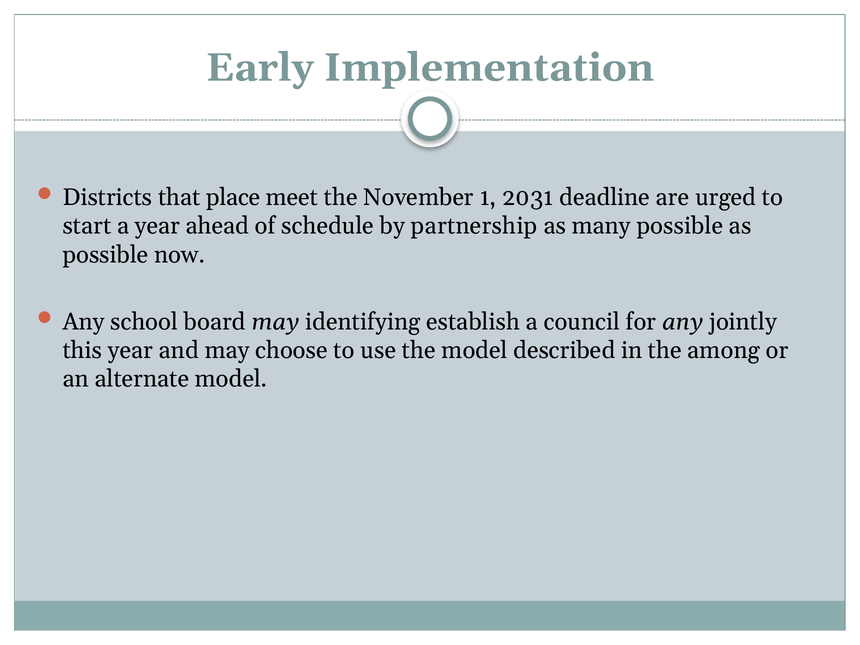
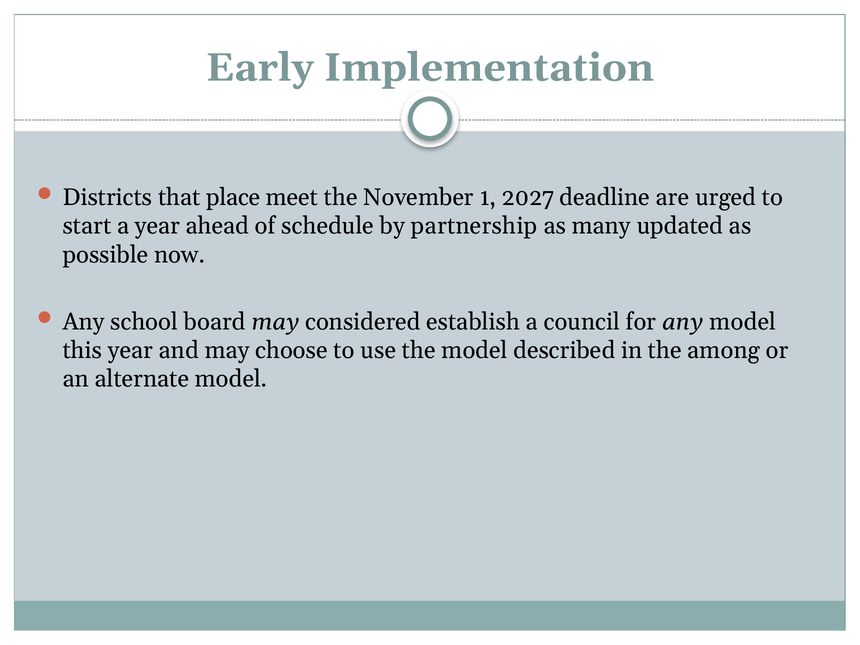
2031: 2031 -> 2027 (528, 197)
many possible: possible -> updated (680, 226)
identifying: identifying -> considered (363, 322)
any jointly: jointly -> model (743, 322)
